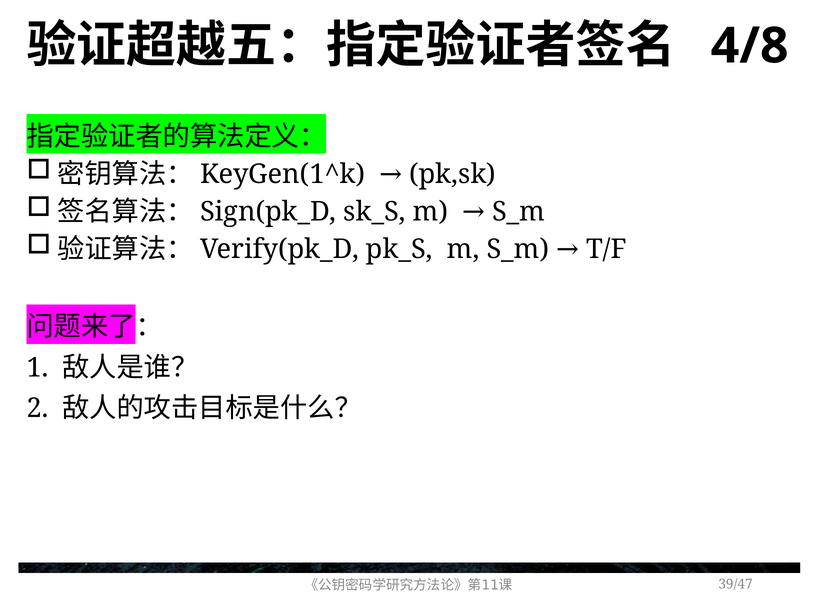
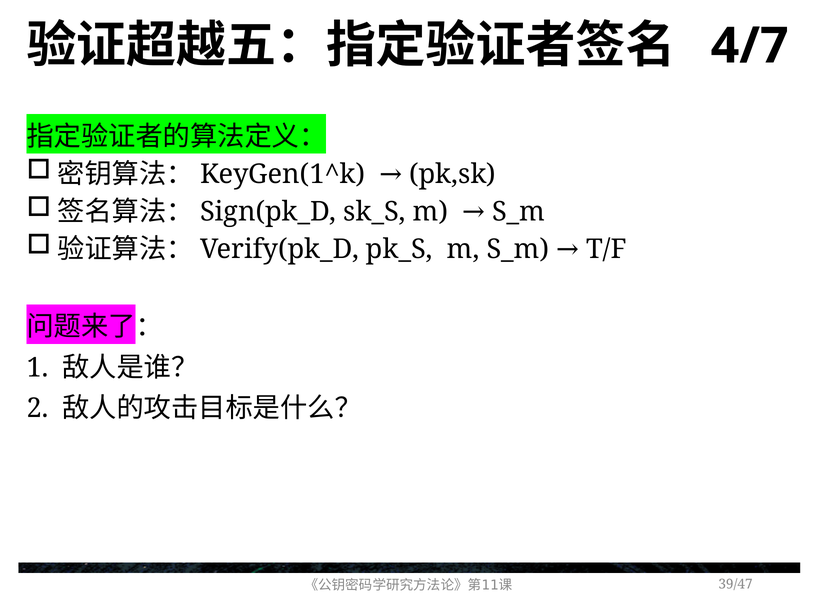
4/8: 4/8 -> 4/7 (750, 46)
